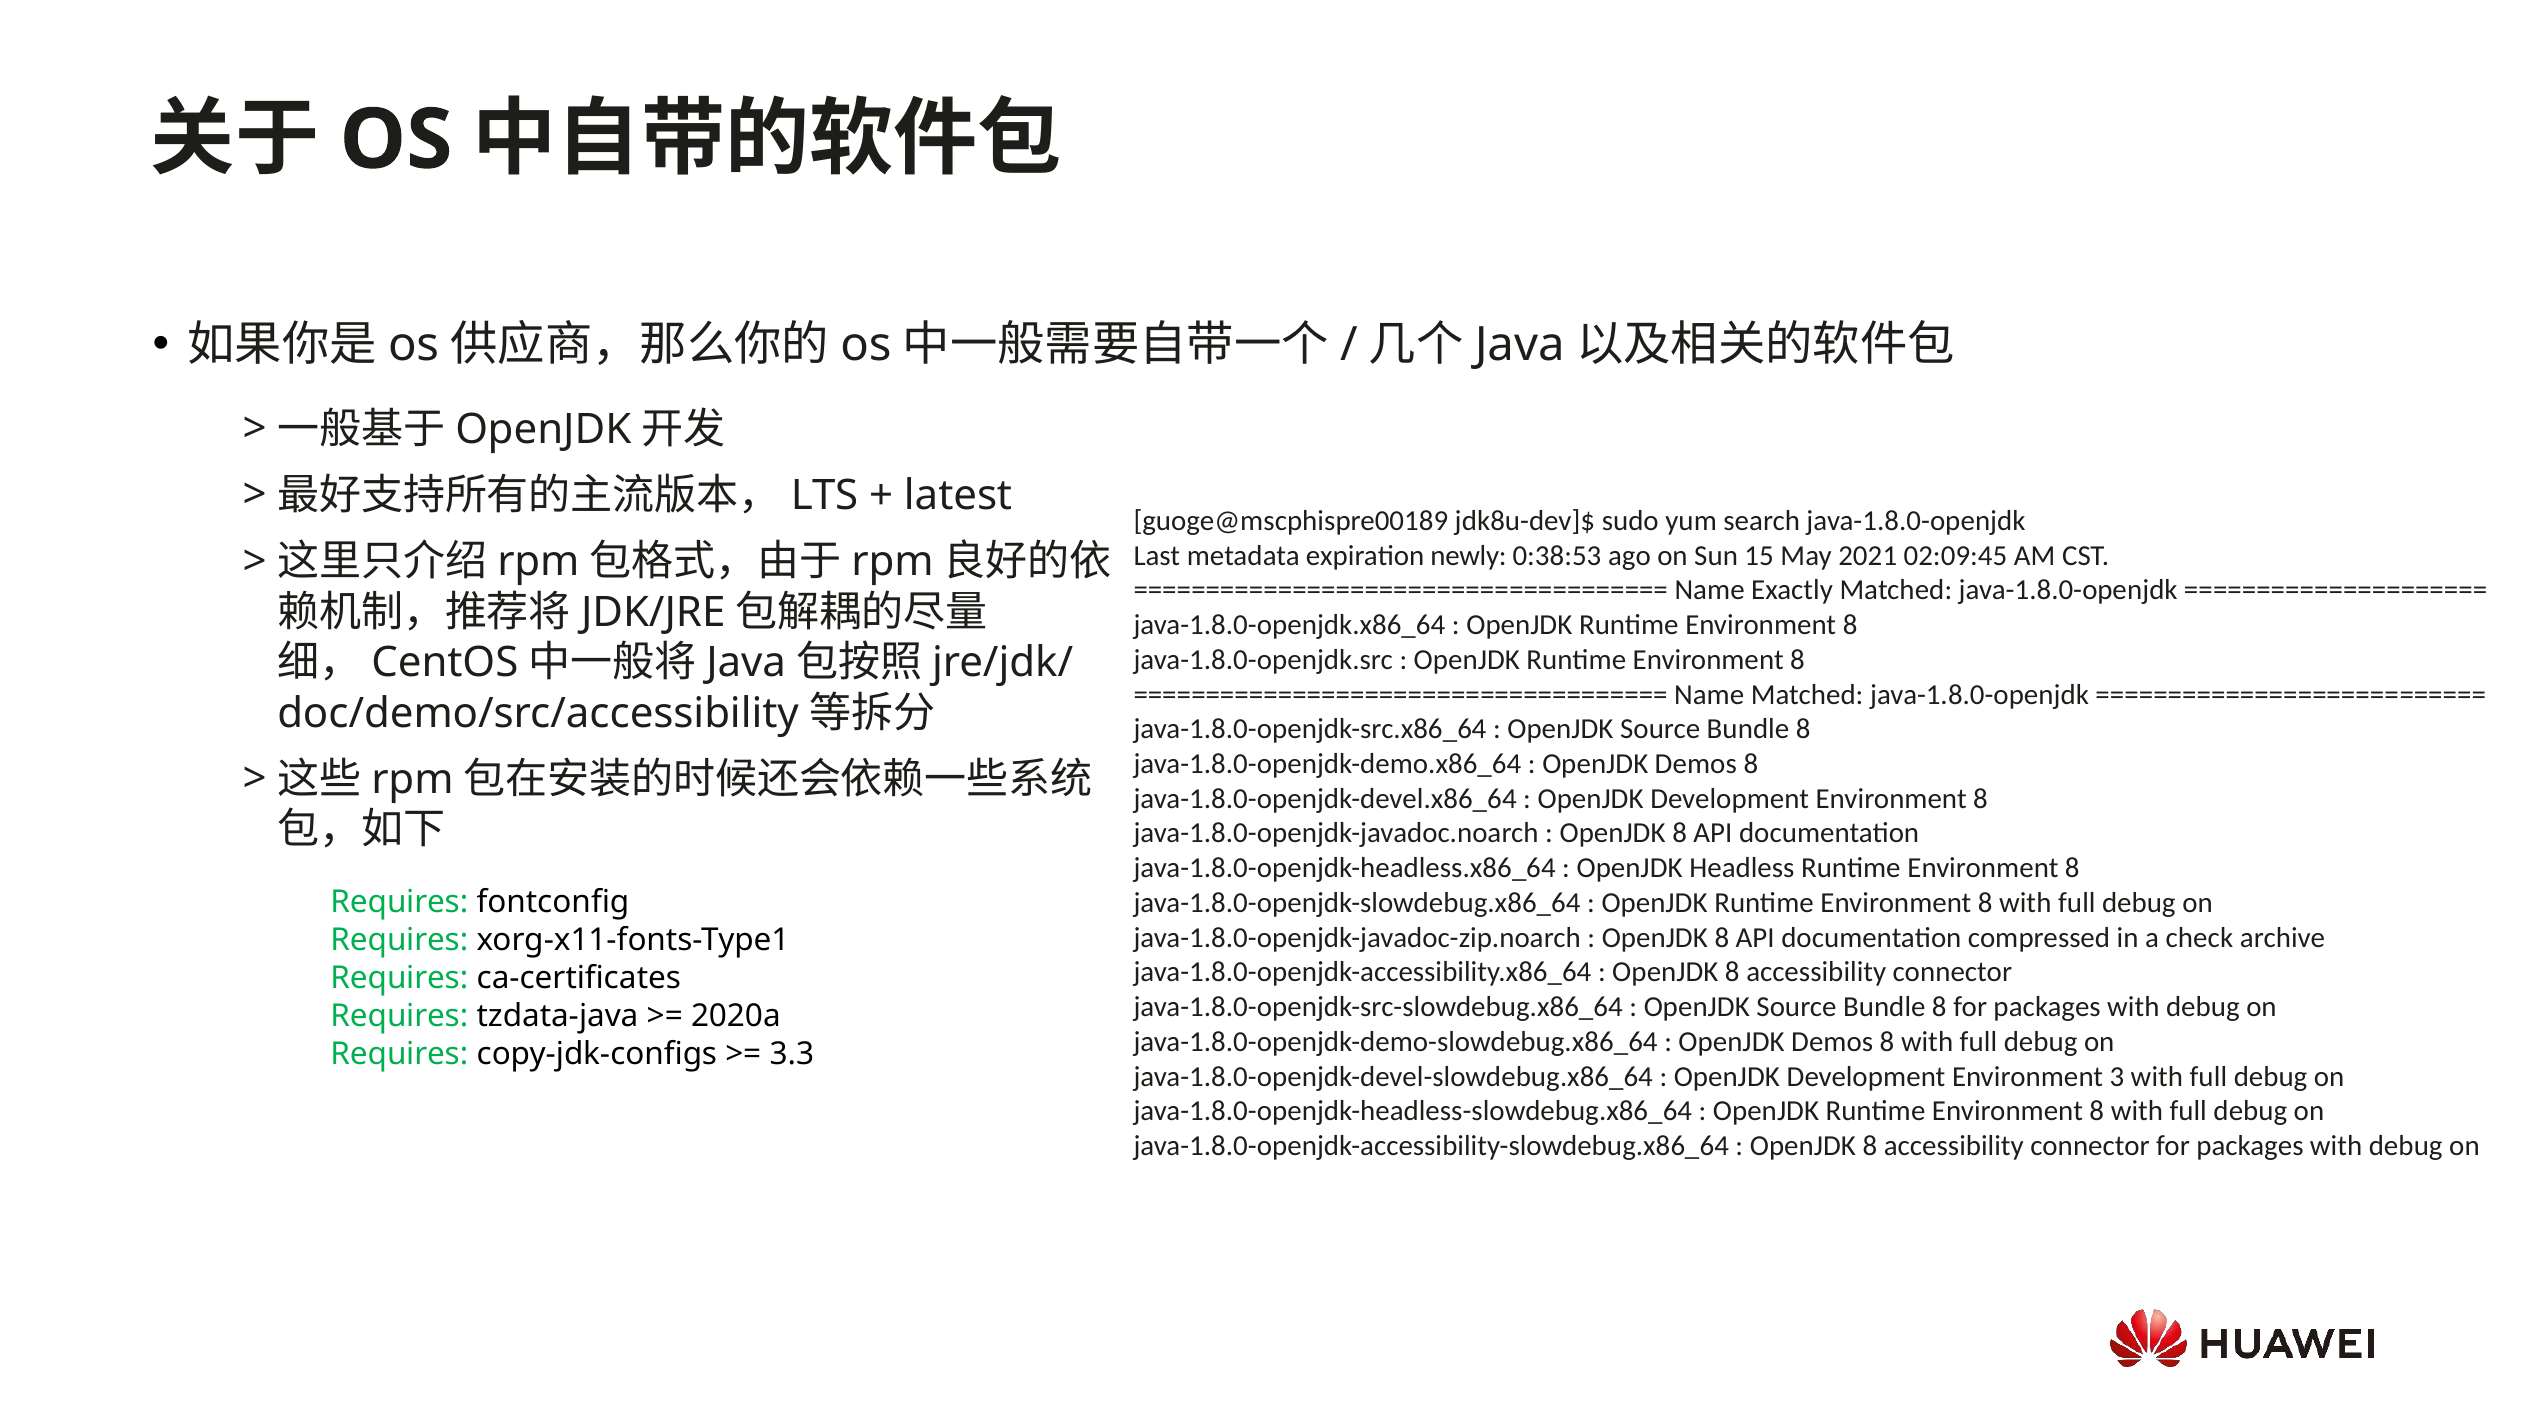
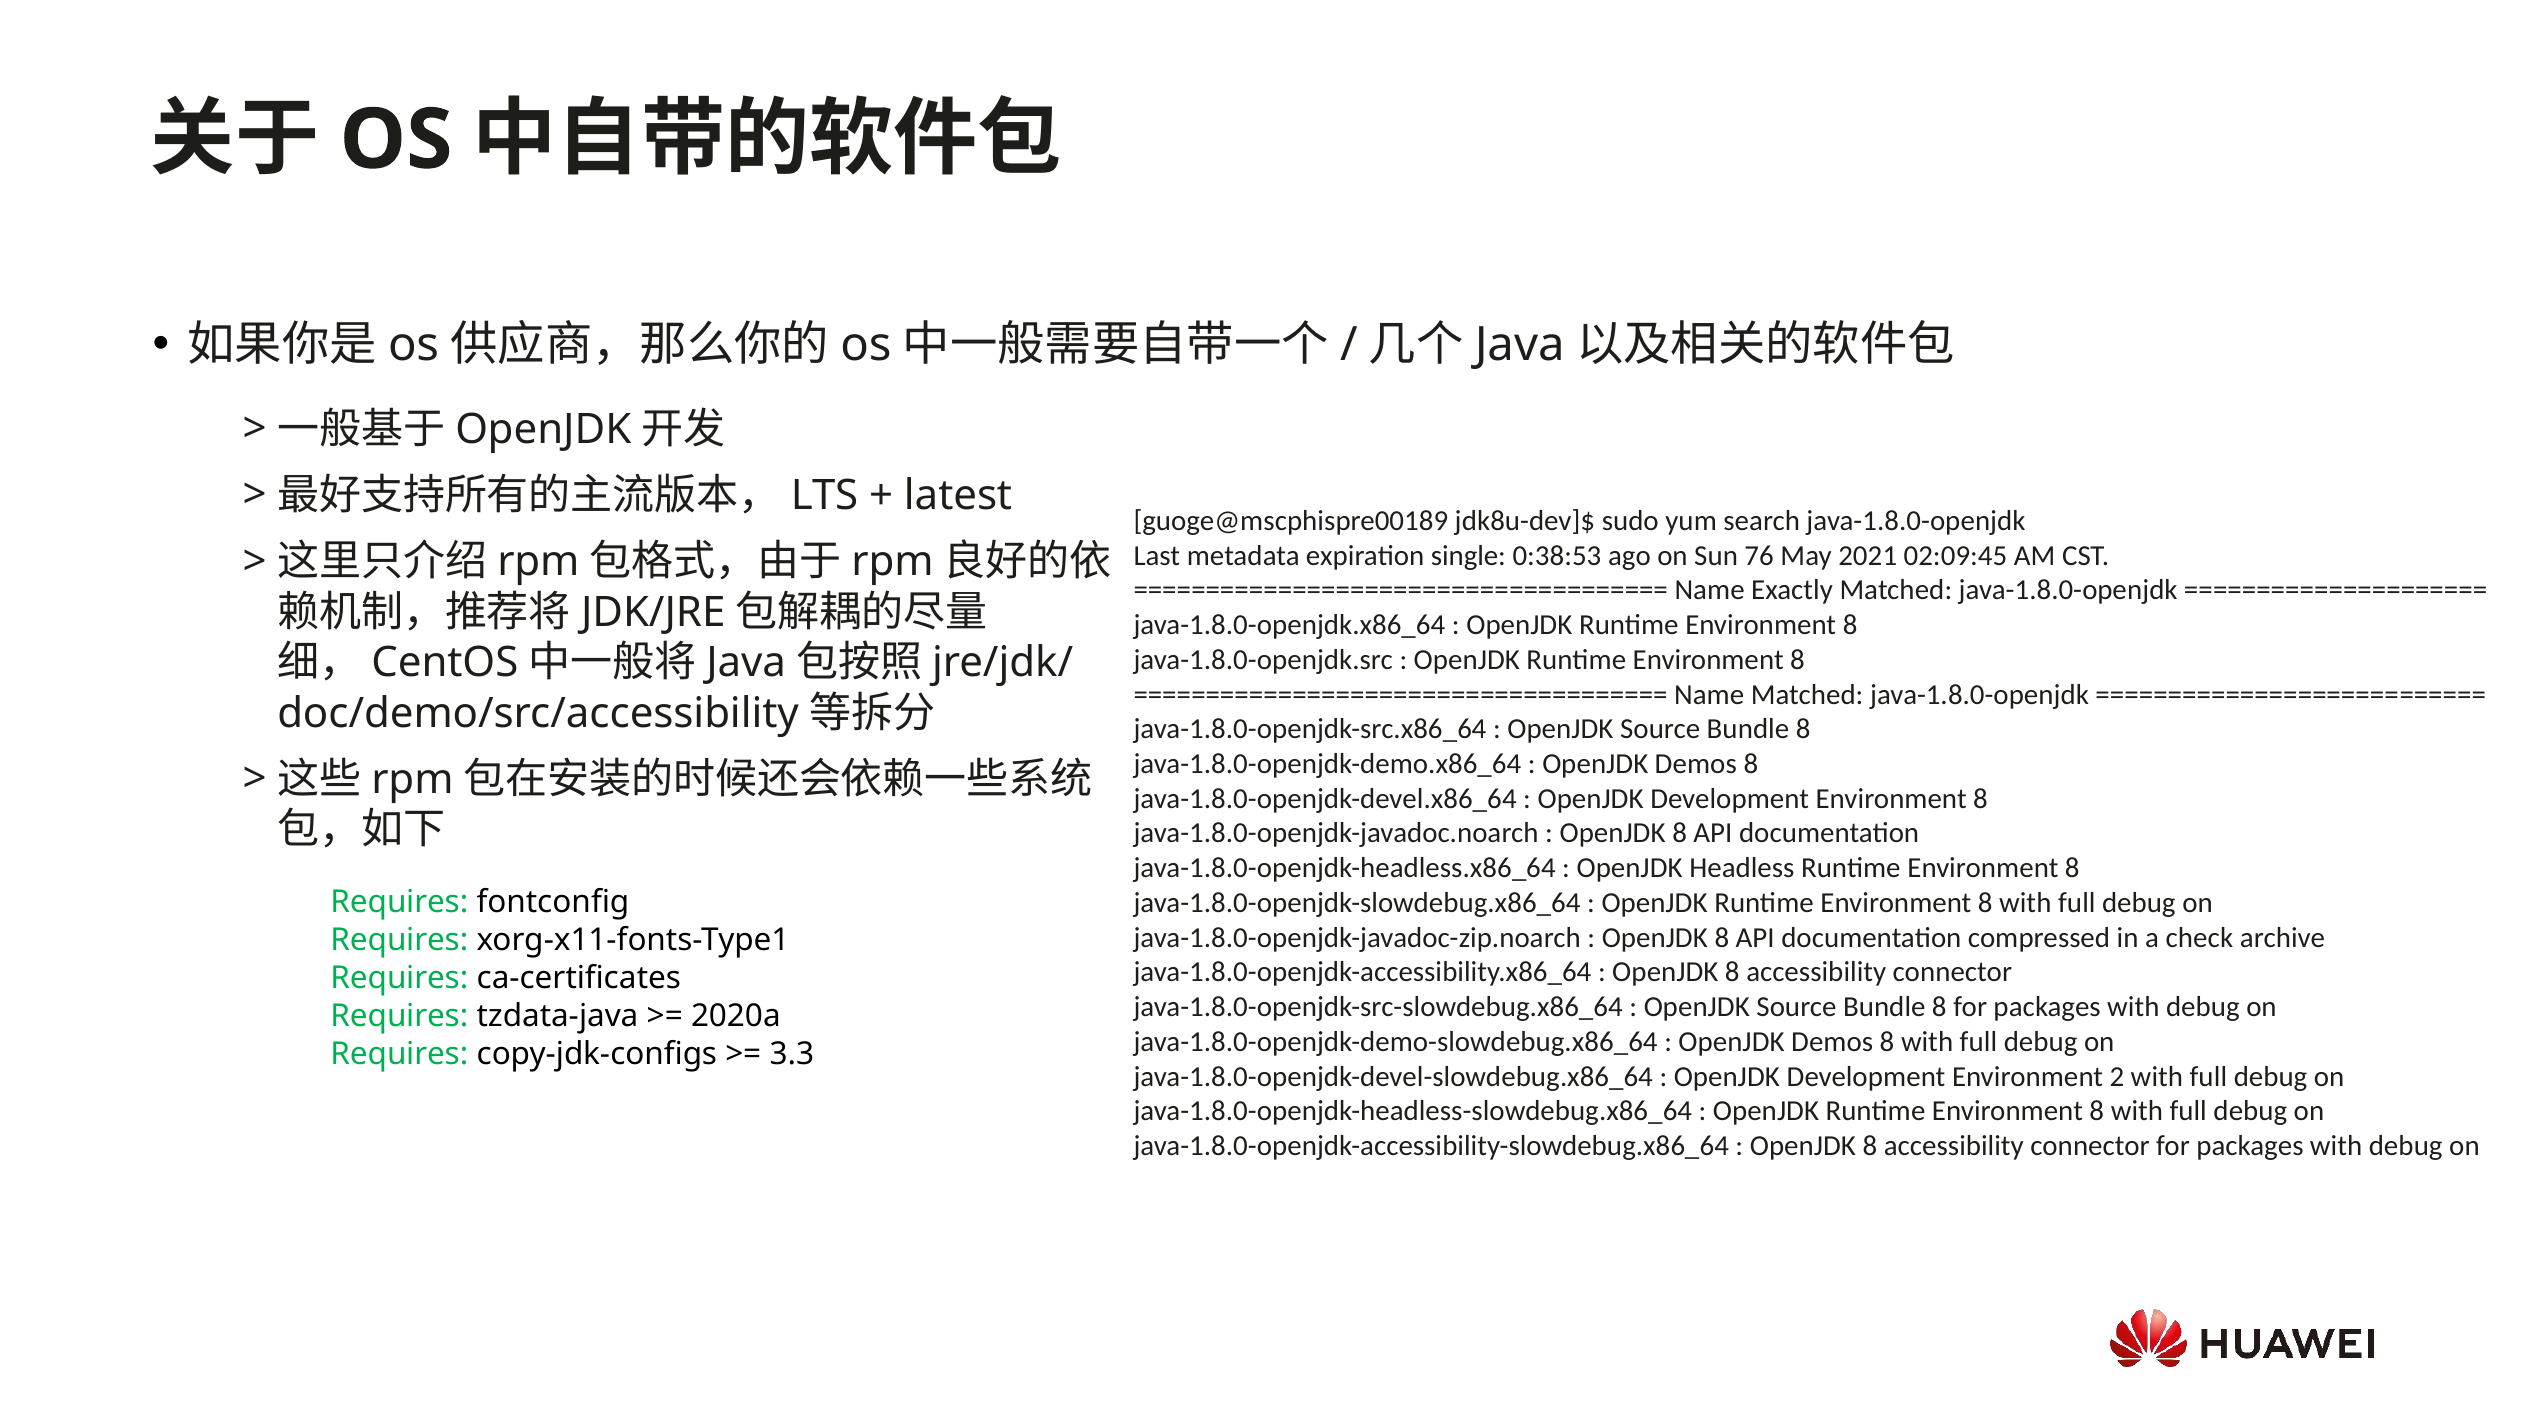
newly: newly -> single (1468, 555)
15: 15 -> 76 (1759, 555)
3: 3 -> 2 (2117, 1076)
